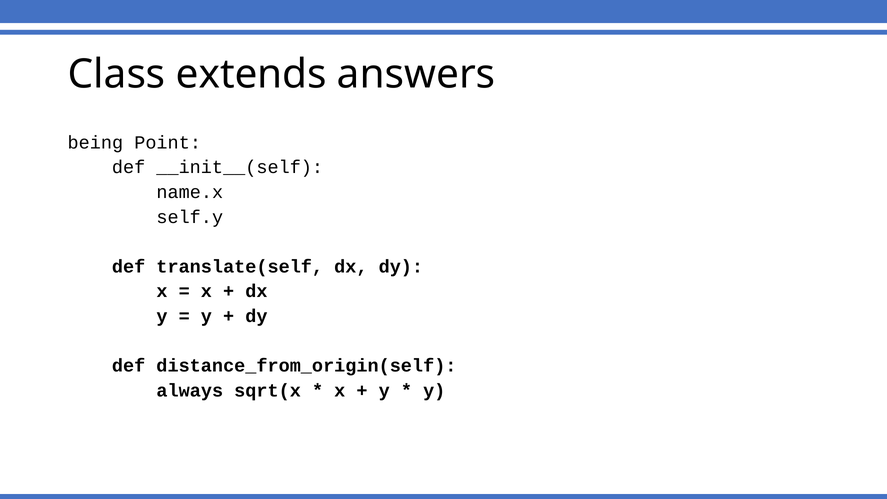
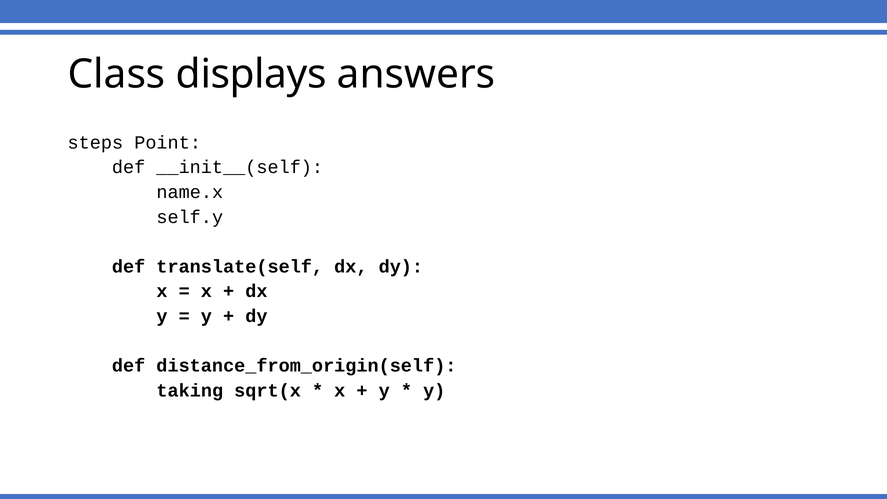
extends: extends -> displays (251, 75)
being: being -> steps (95, 142)
always: always -> taking (190, 390)
